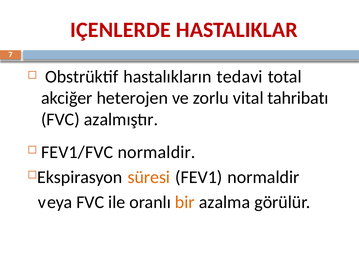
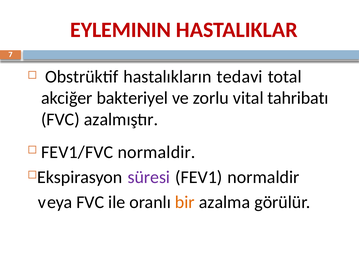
IÇENLERDE: IÇENLERDE -> EYLEMININ (121, 30)
heterojen: heterojen -> bakteriyel (132, 98)
süresi colour: orange -> purple (149, 177)
